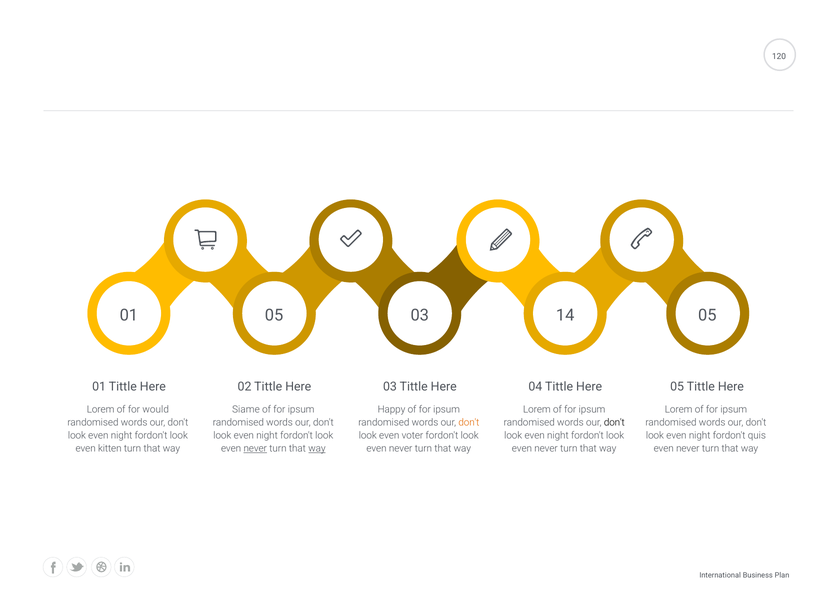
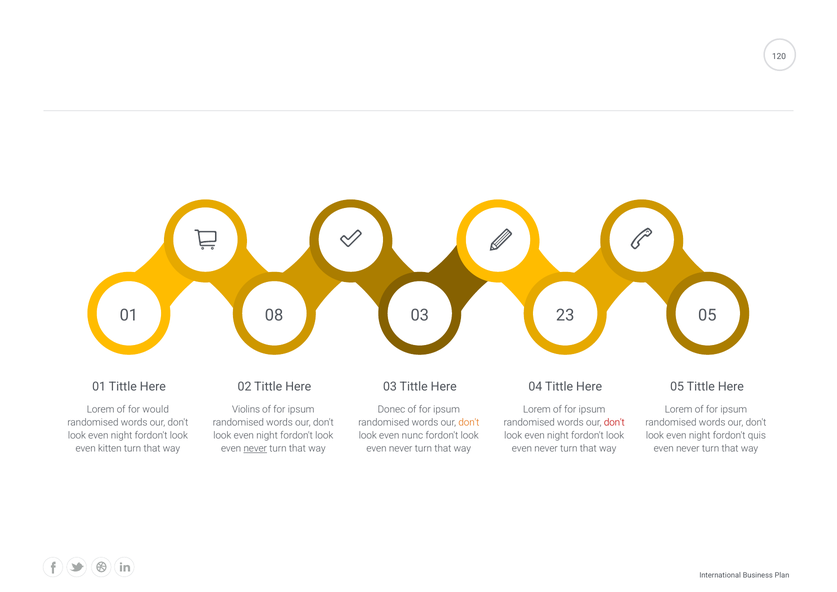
01 05: 05 -> 08 (274, 315)
14: 14 -> 23 (565, 315)
Siame: Siame -> Violins (246, 409)
Happy: Happy -> Donec (391, 409)
don't colour: black -> red (614, 422)
voter: voter -> nunc (412, 435)
way underline: present -> none (317, 448)
